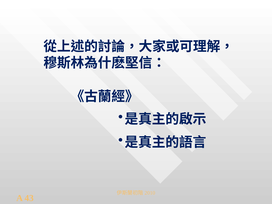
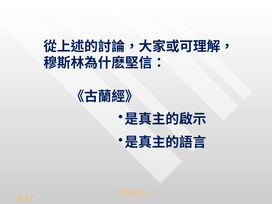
43: 43 -> 17 (29, 198)
